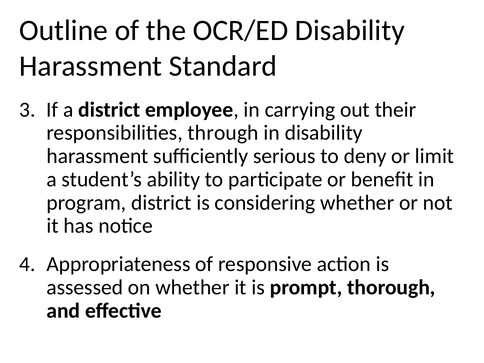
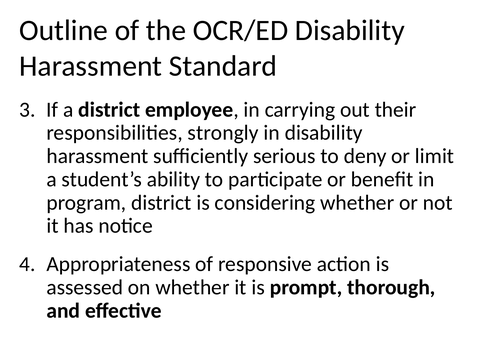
through: through -> strongly (223, 133)
